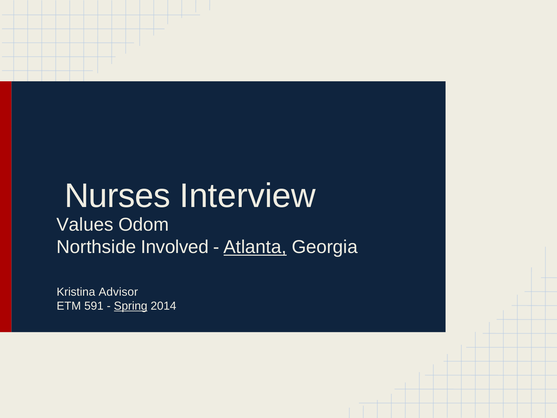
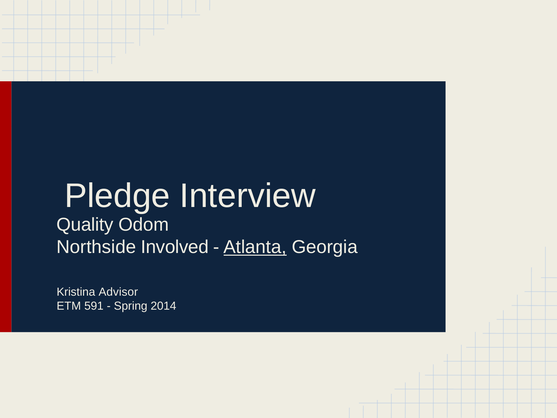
Nurses: Nurses -> Pledge (117, 196)
Values: Values -> Quality (85, 225)
Spring underline: present -> none (131, 306)
